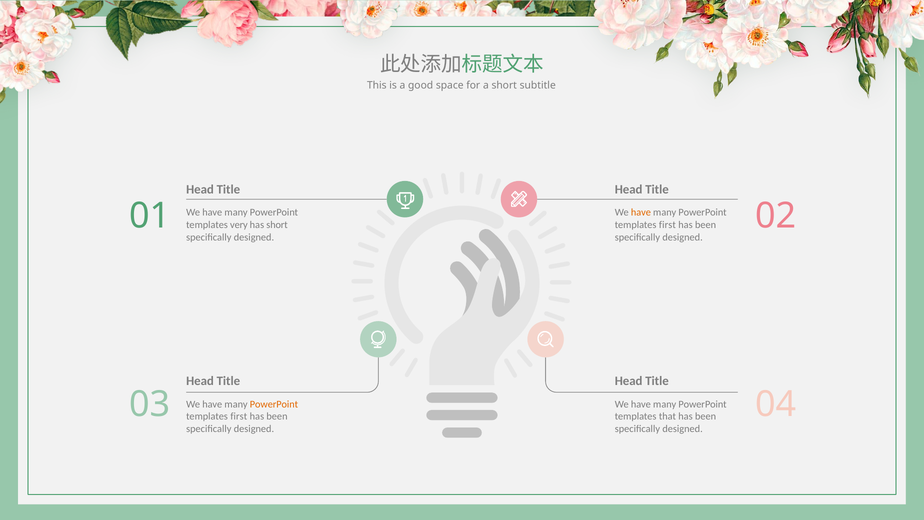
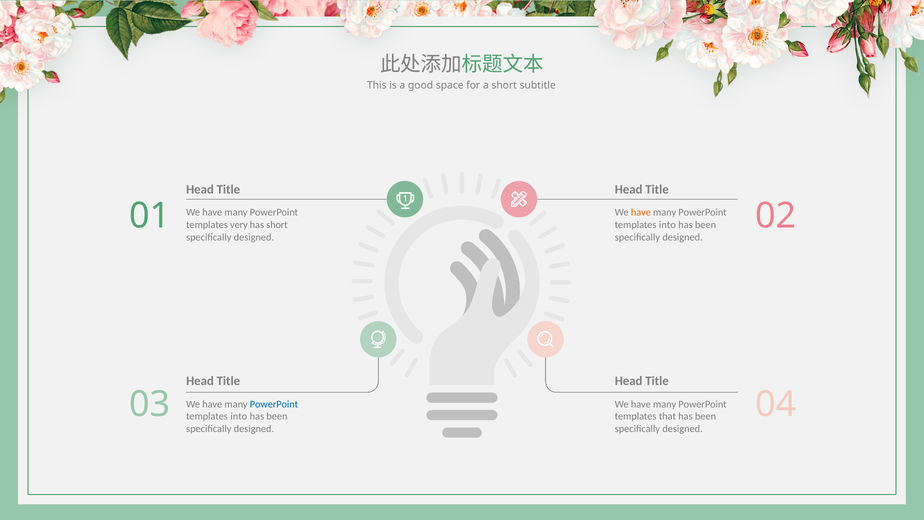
first: first -> into (667, 225)
PowerPoint colour: orange -> blue (274, 404)
first: first -> into (239, 416)
